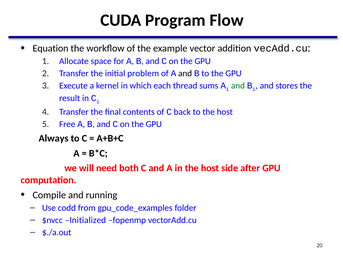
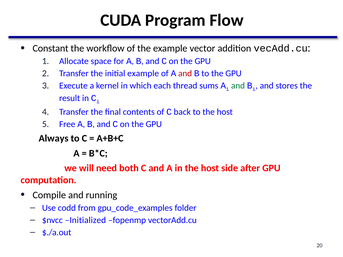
Equation: Equation -> Constant (51, 48)
initial problem: problem -> example (143, 74)
and colour: black -> red (185, 74)
